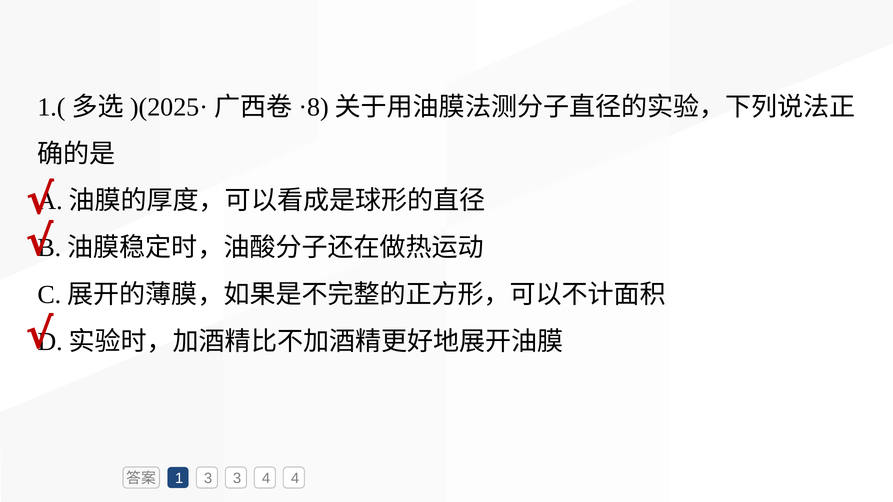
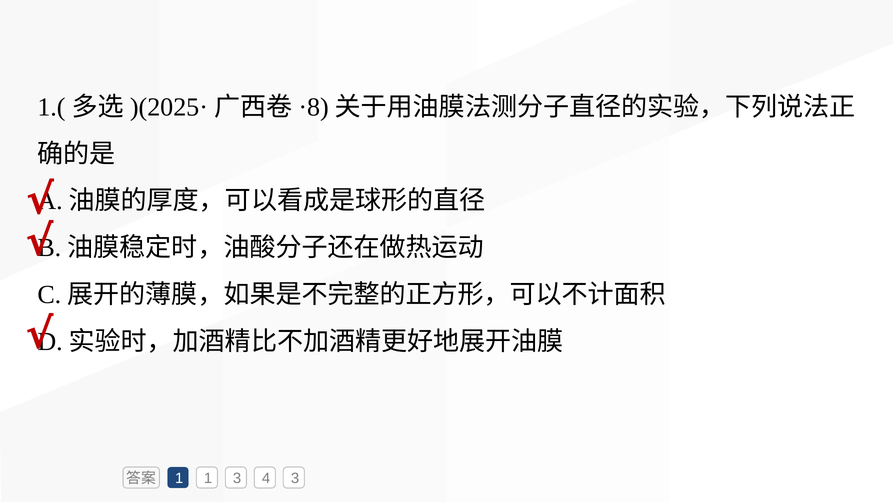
1 3: 3 -> 1 (208, 479)
4 4: 4 -> 3 (295, 479)
